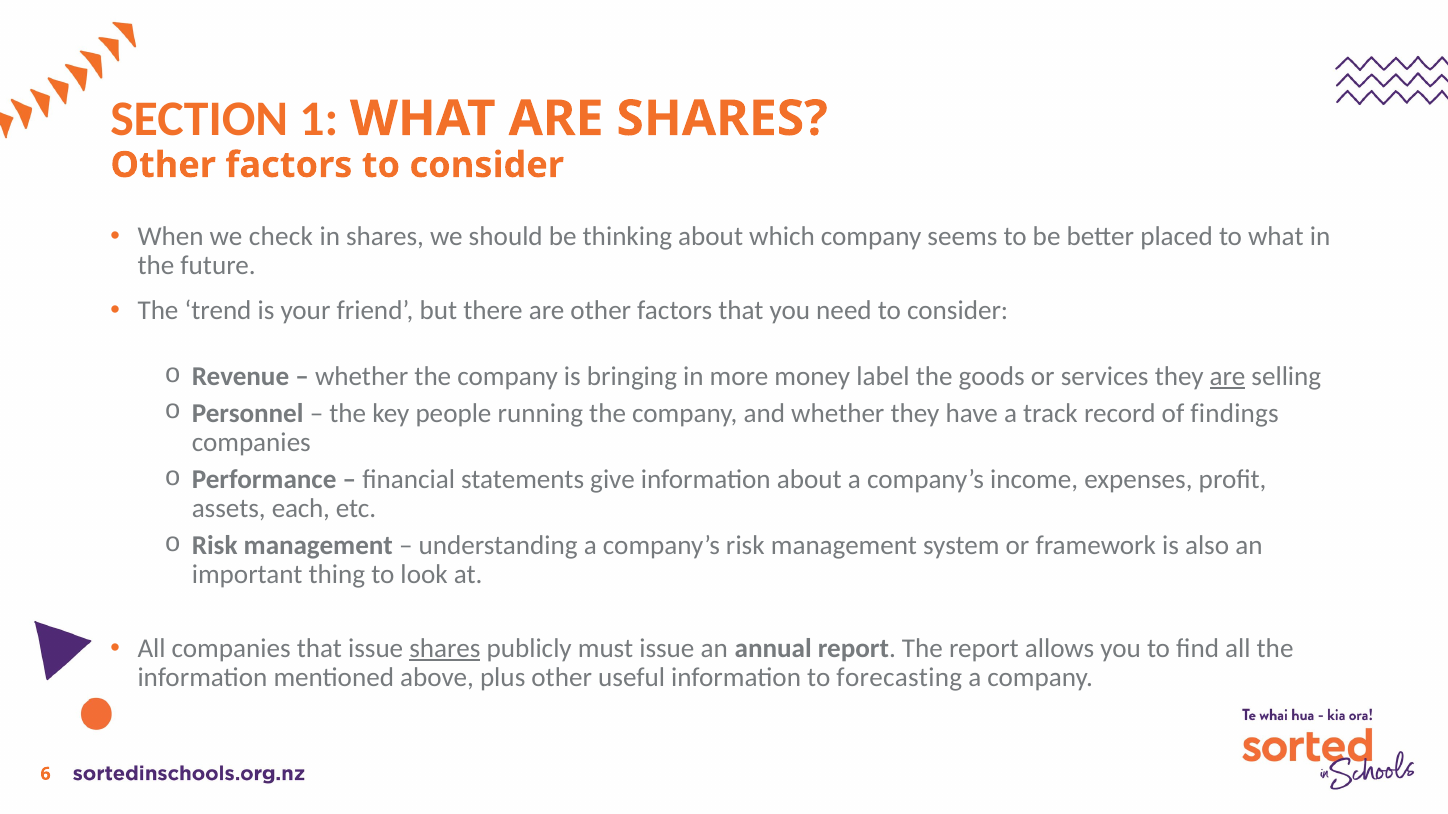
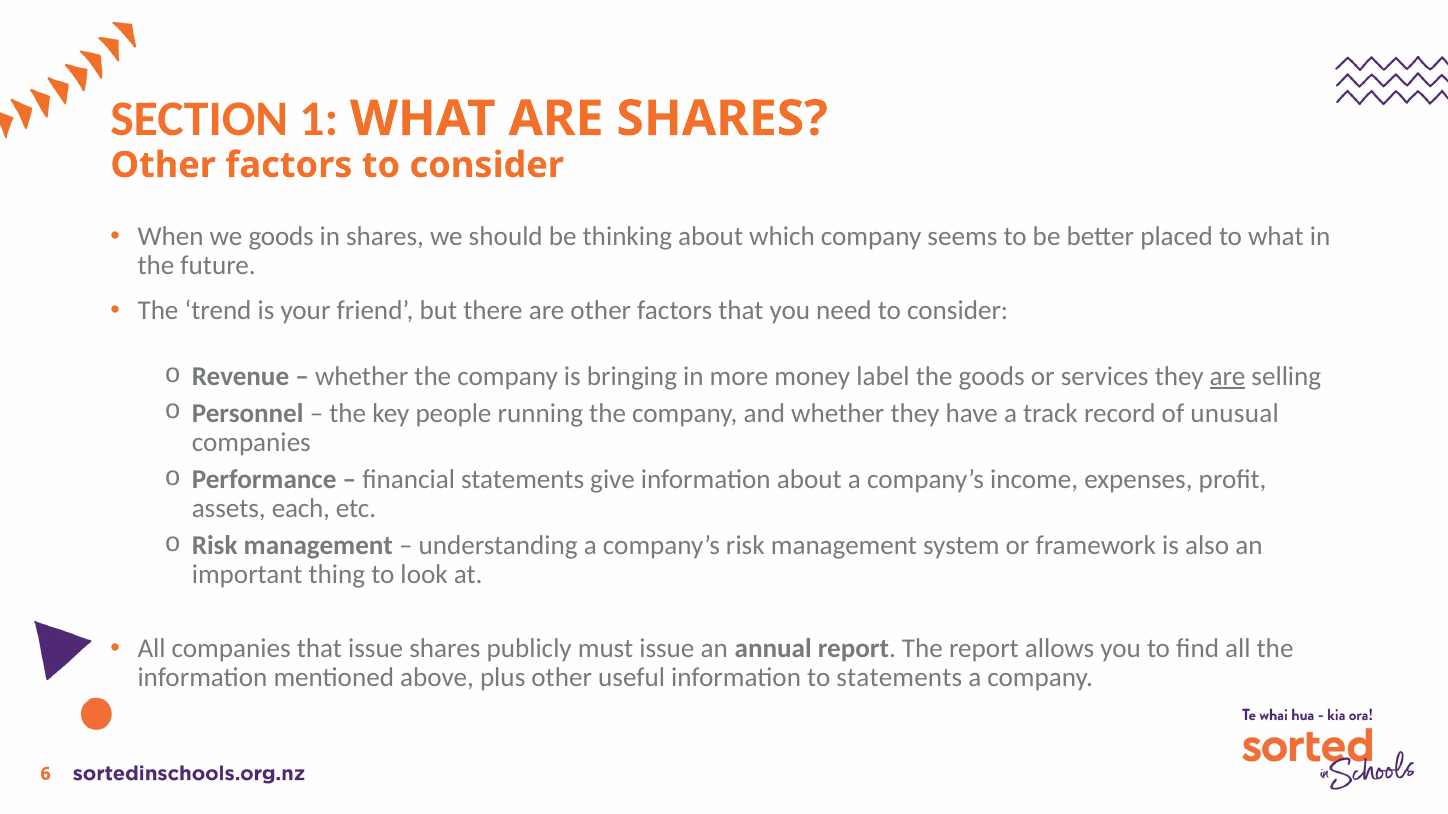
we check: check -> goods (281, 237)
findings: findings -> unusual (1235, 414)
shares underline: present -> none (445, 649)
to forecasting: forecasting -> statements (899, 678)
